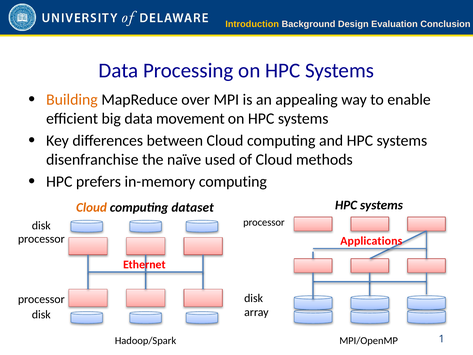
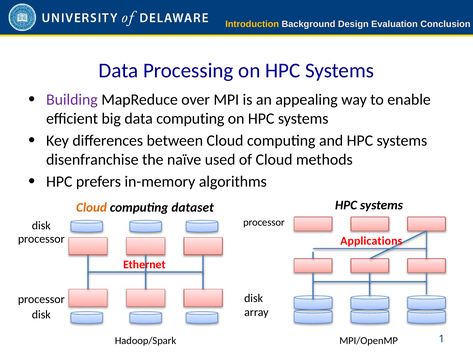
Building colour: orange -> purple (72, 100)
data movement: movement -> computing (190, 119)
in-memory computing: computing -> algorithms (233, 182)
